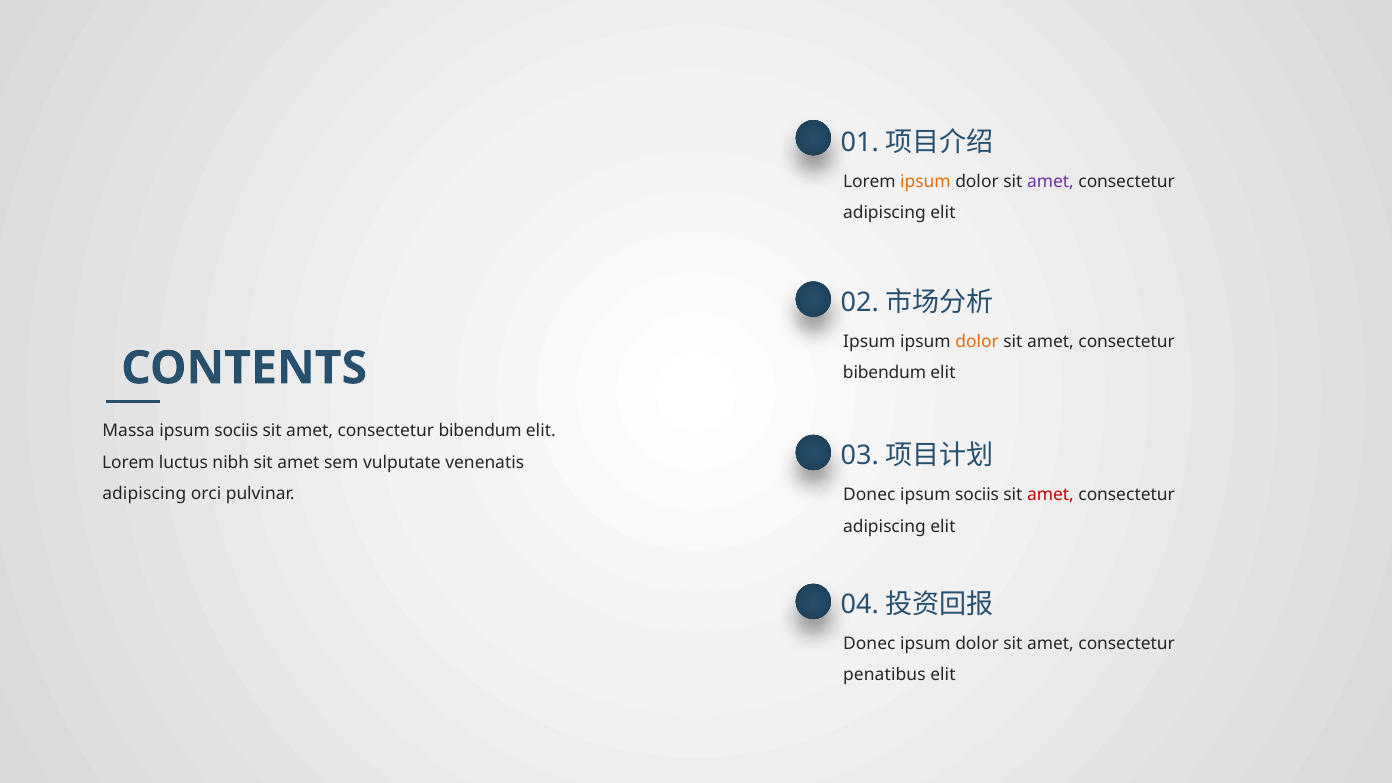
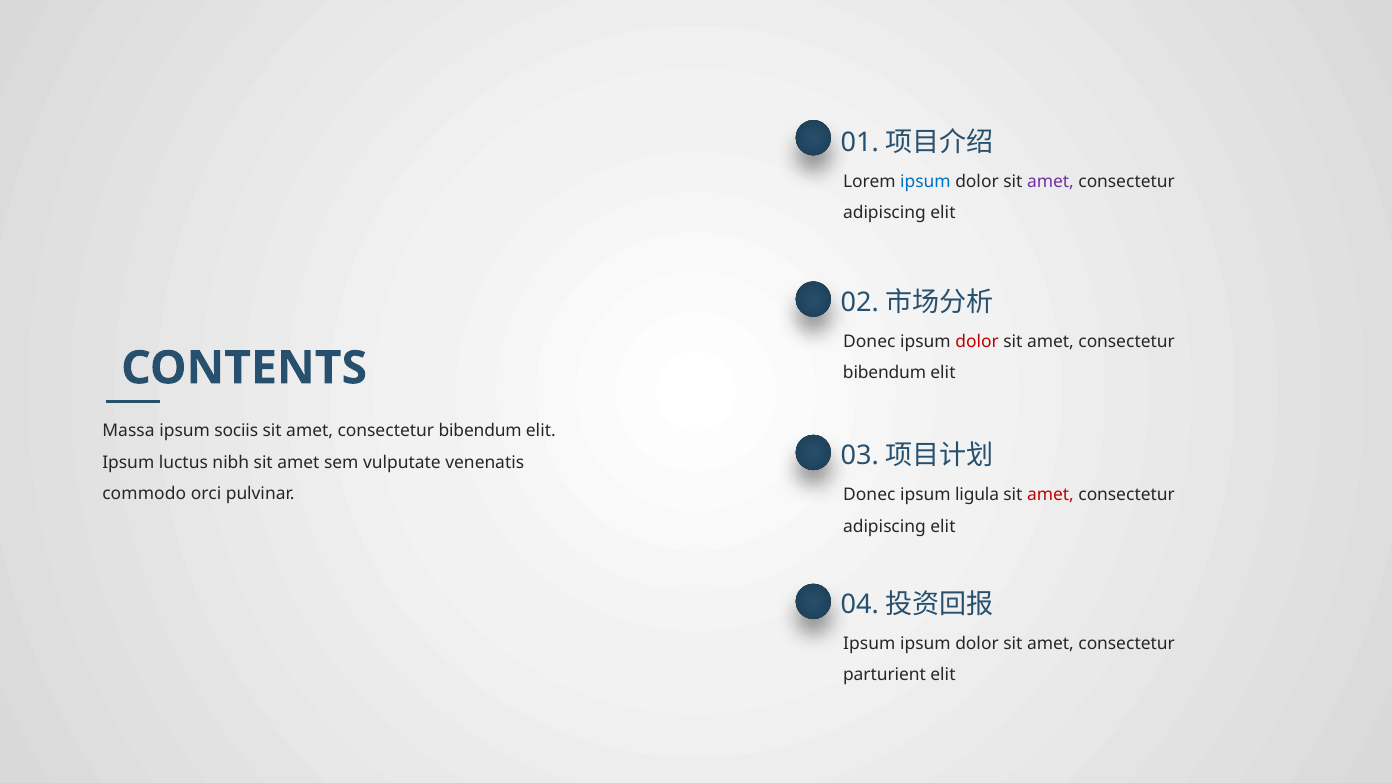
ipsum colour: orange -> blue (925, 182)
Ipsum: Ipsum -> Donec (869, 342)
dolor colour: orange -> red (977, 342)
Lorem: Lorem -> Ipsum (128, 463)
adipiscing: adipiscing -> commodo (144, 494)
sociis: sociis -> ligula (977, 495)
Donec: Donec -> Ipsum (869, 644)
penatibus: penatibus -> parturient (884, 675)
